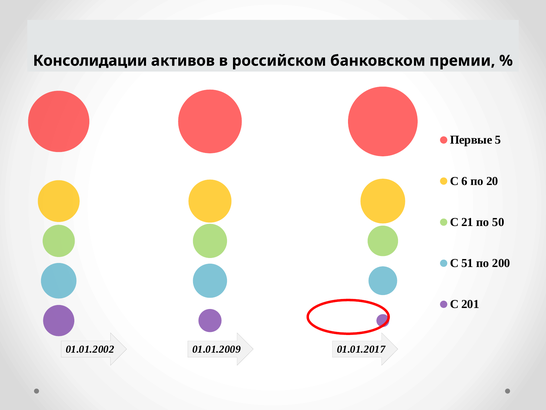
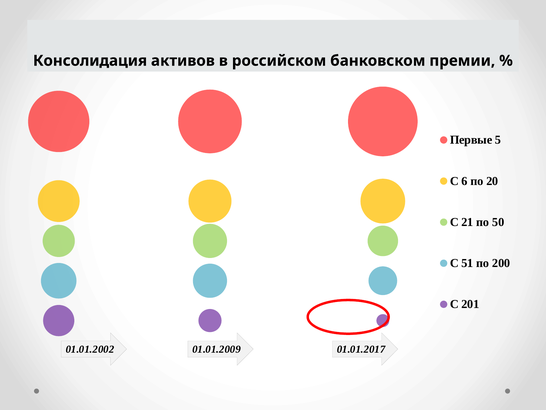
Консолидации: Консолидации -> Консолидация (90, 61)
